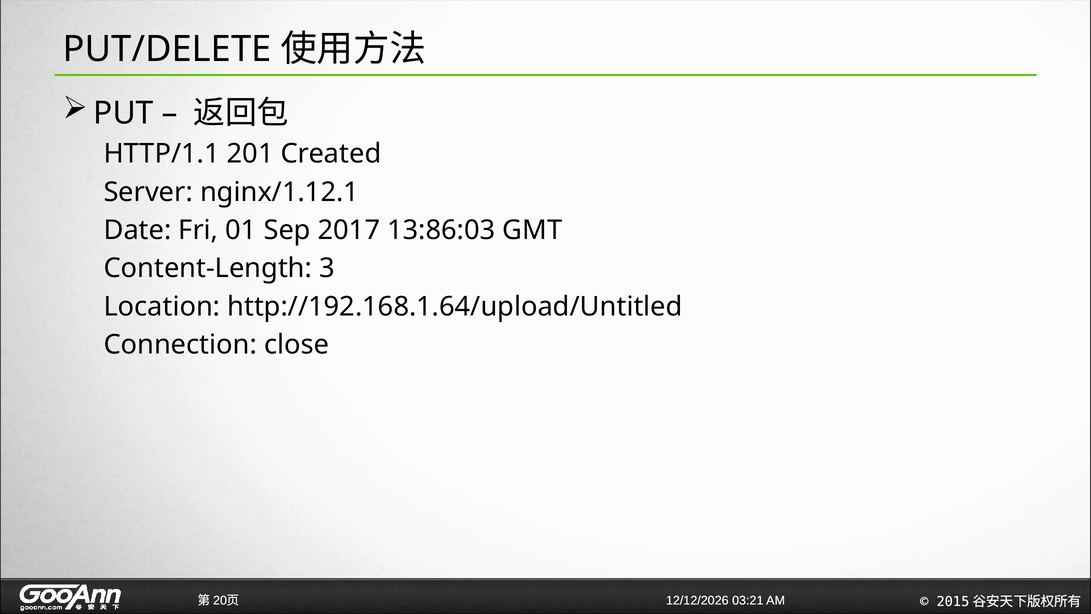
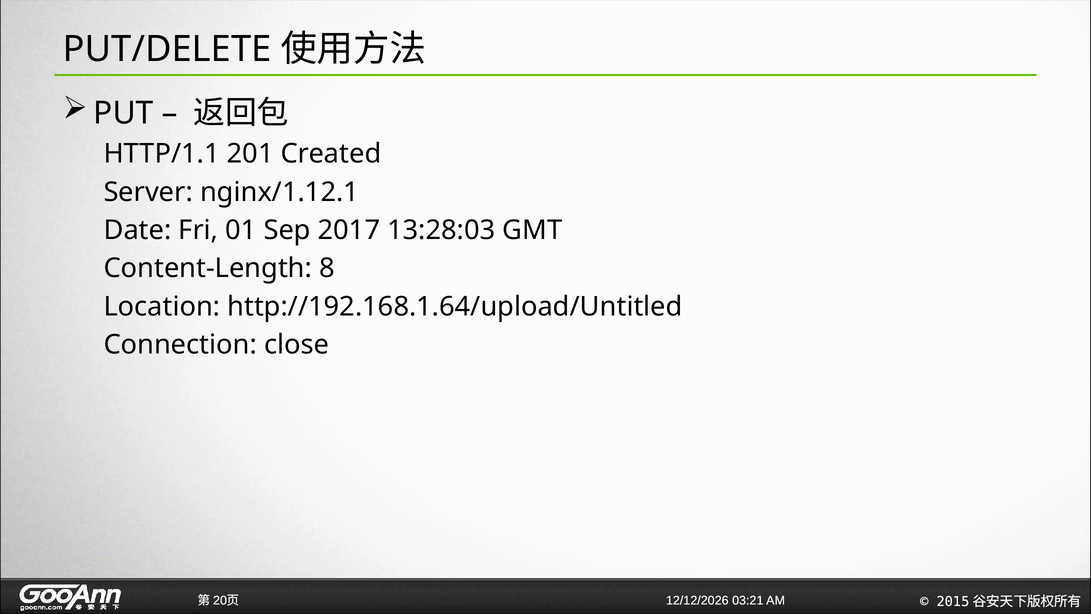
13:86:03: 13:86:03 -> 13:28:03 (441, 230)
3: 3 -> 8 (327, 268)
